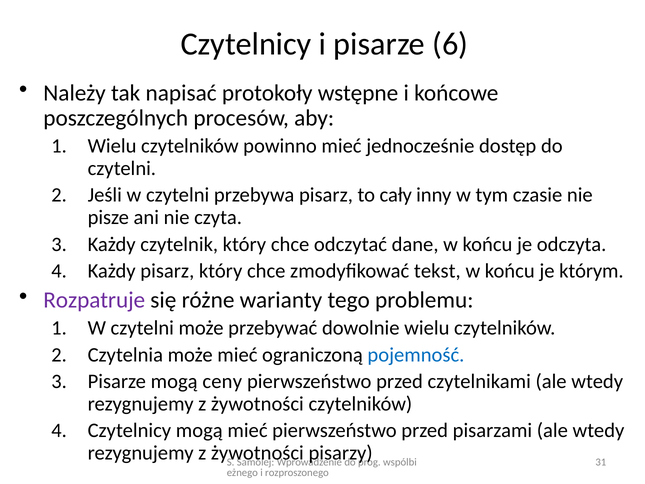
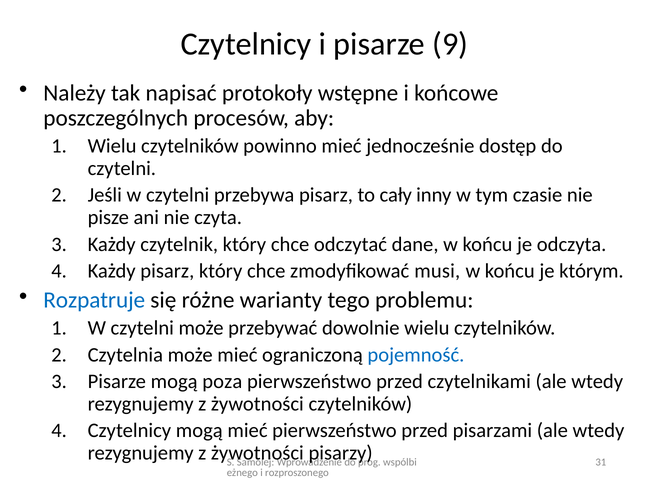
6: 6 -> 9 (450, 44)
tekst: tekst -> musi (437, 271)
Rozpatruje colour: purple -> blue (94, 300)
ceny: ceny -> poza (222, 381)
